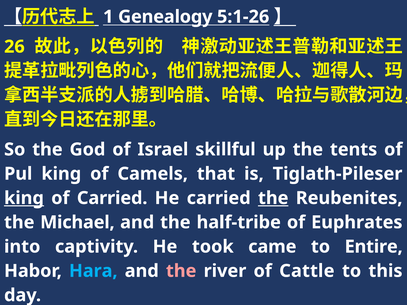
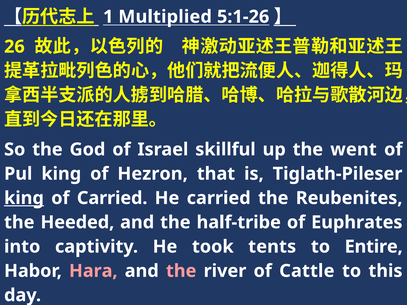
Genealogy: Genealogy -> Multiplied (165, 17)
tents: tents -> went (354, 150)
Camels: Camels -> Hezron (153, 174)
the underline: present -> none (273, 198)
Michael: Michael -> Heeded (77, 223)
came: came -> tents (272, 247)
Hara colour: light blue -> pink (93, 271)
